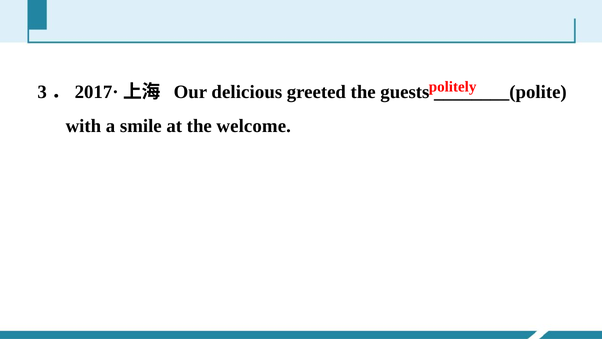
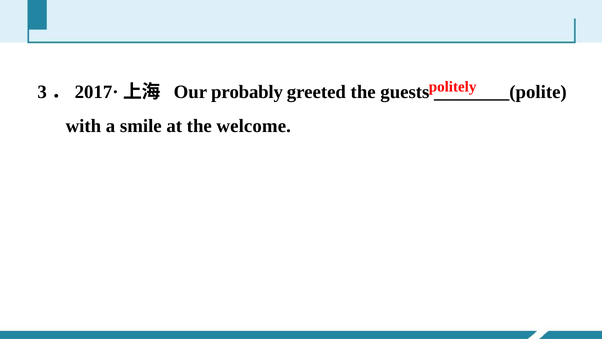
delicious: delicious -> probably (247, 92)
